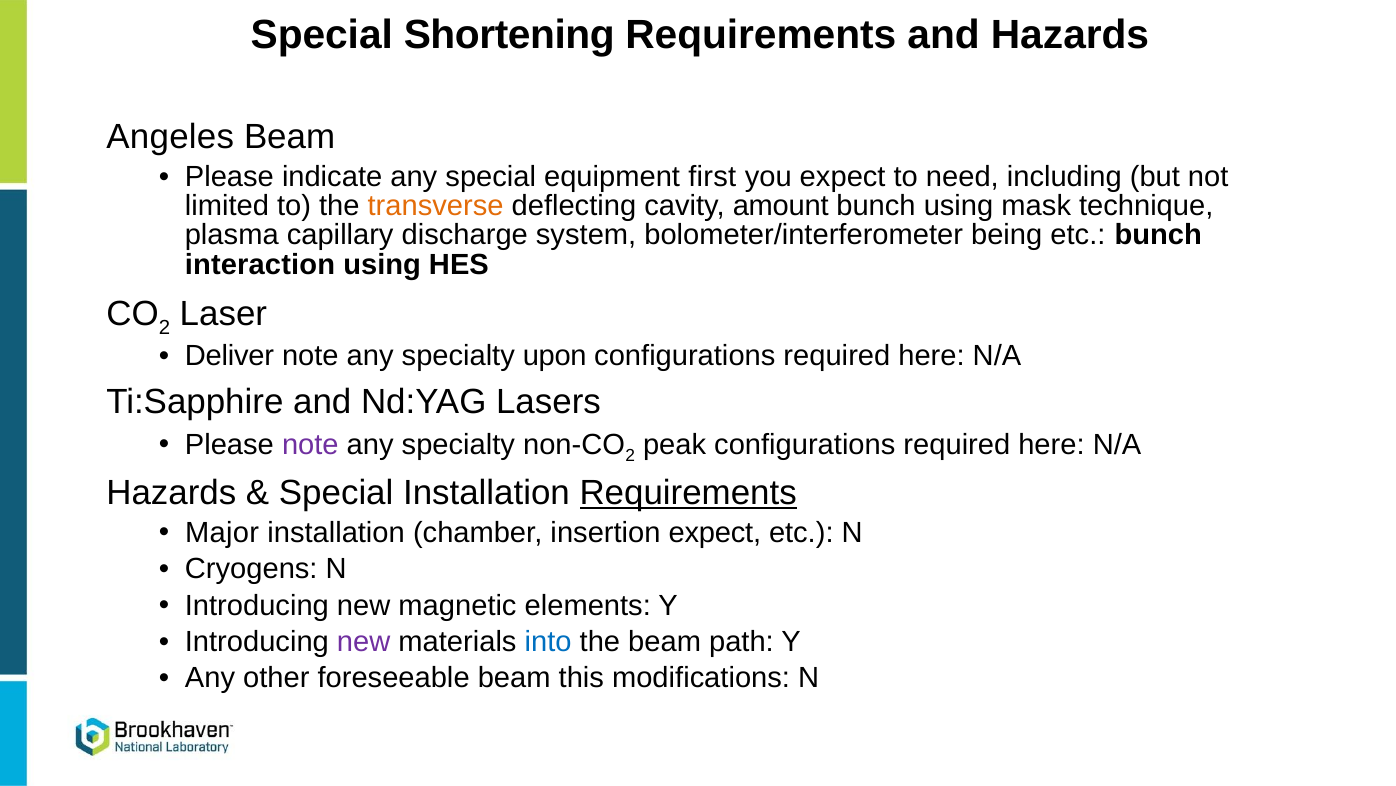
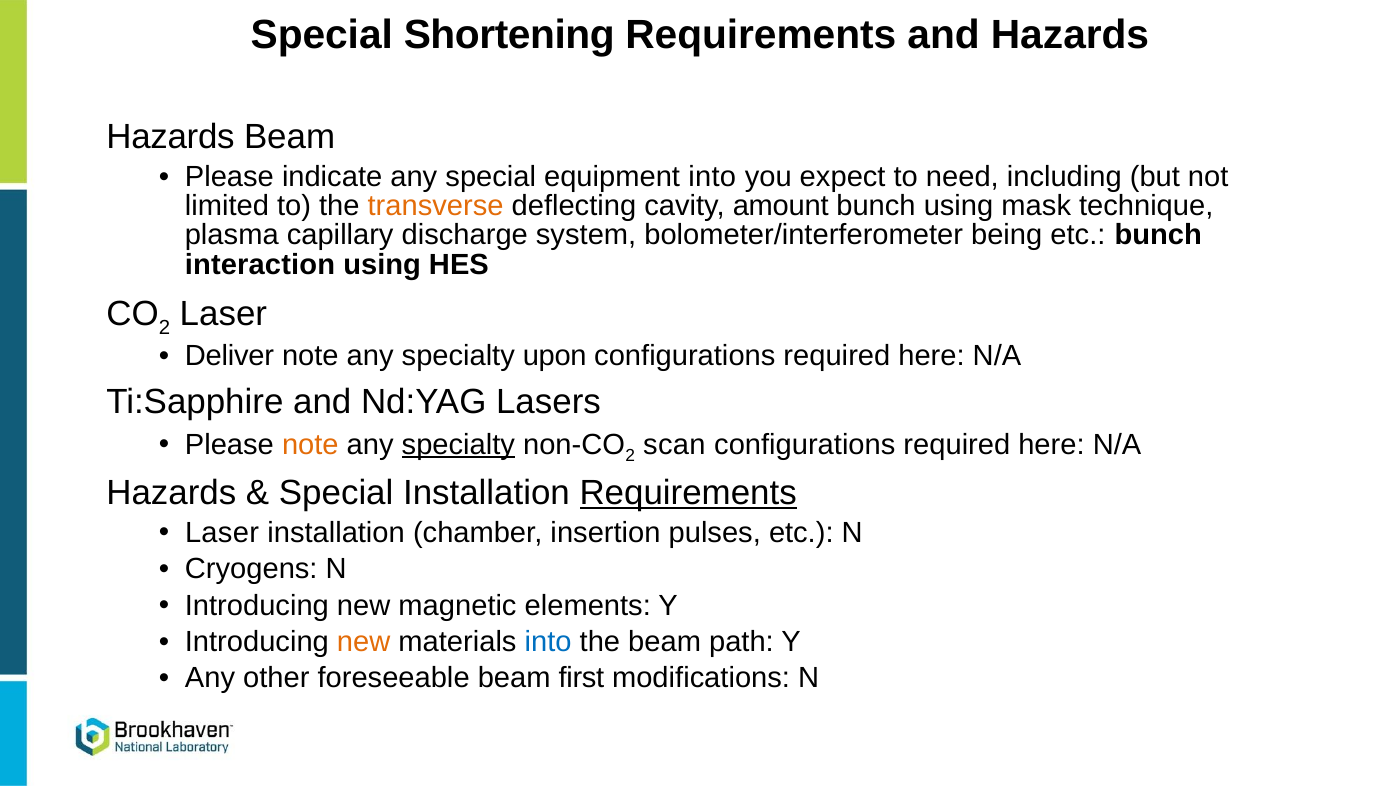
Angeles: Angeles -> Hazards (171, 137)
equipment first: first -> into (712, 177)
note colour: purple -> orange (310, 444)
specialty underline: none -> present (458, 444)
peak: peak -> scan (674, 444)
Major: Major -> Laser (222, 532)
insertion expect: expect -> pulses (715, 532)
new colour: purple -> orange (364, 641)
this: this -> first (581, 678)
